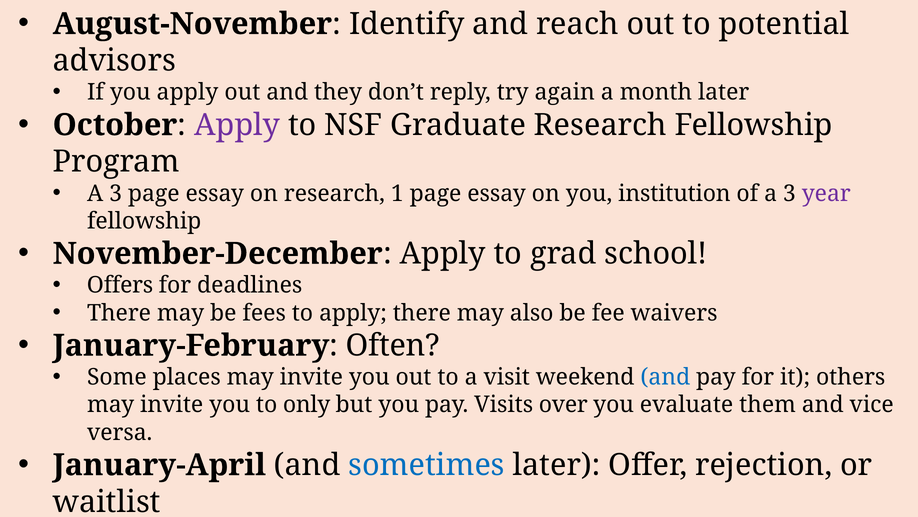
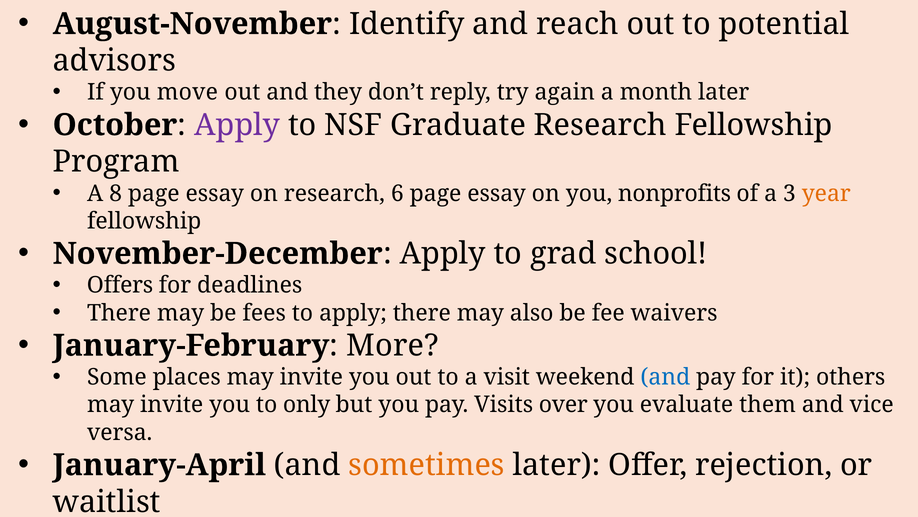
you apply: apply -> move (187, 92)
3: 3 -> 8 (116, 193)
1: 1 -> 6 (397, 193)
institution: institution -> nonprofits (674, 193)
year colour: purple -> orange (826, 193)
Often: Often -> More (392, 345)
sometimes colour: blue -> orange (427, 465)
